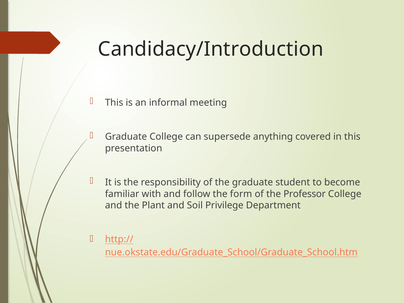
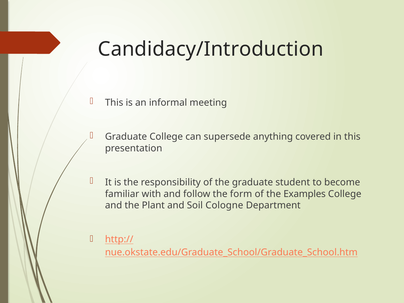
Professor: Professor -> Examples (305, 194)
Privilege: Privilege -> Cologne (224, 205)
